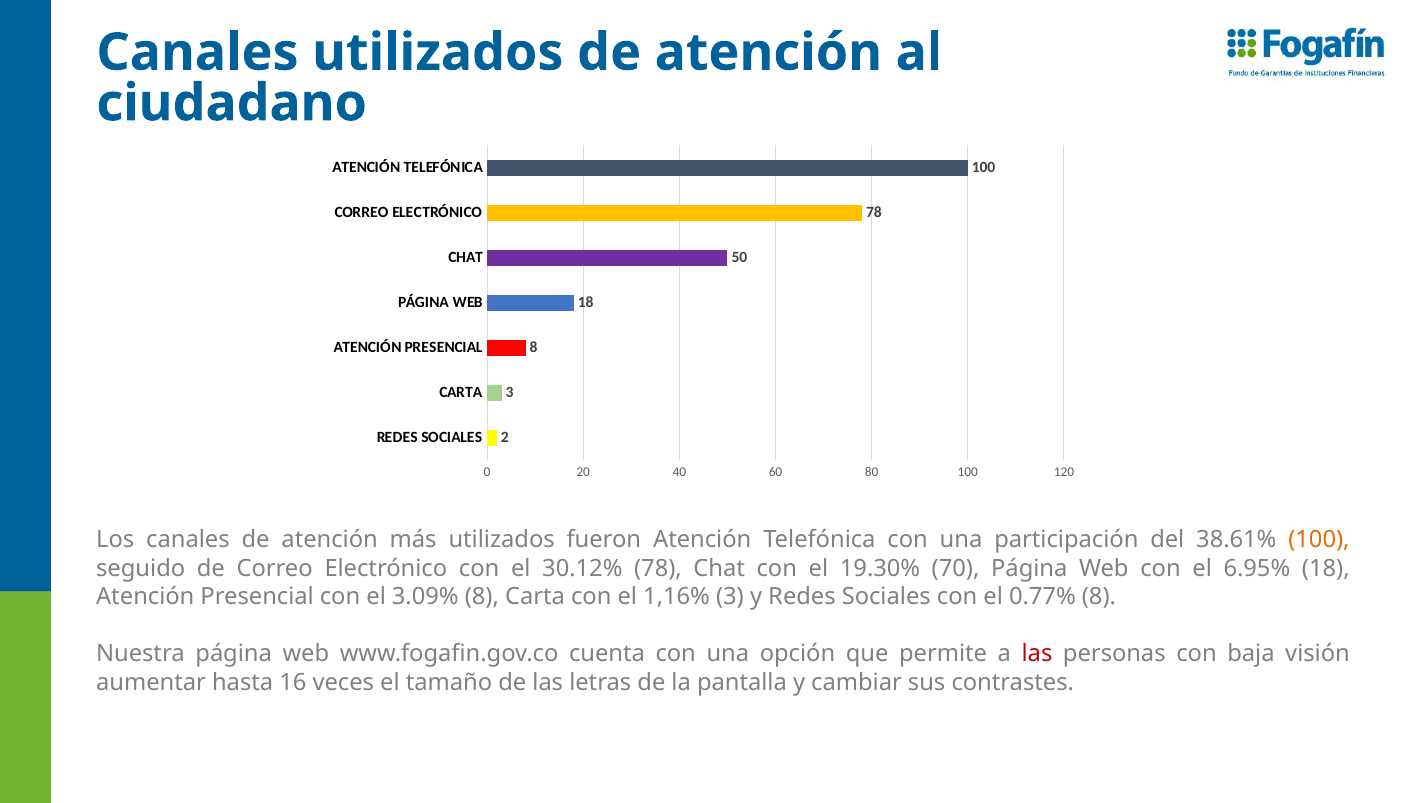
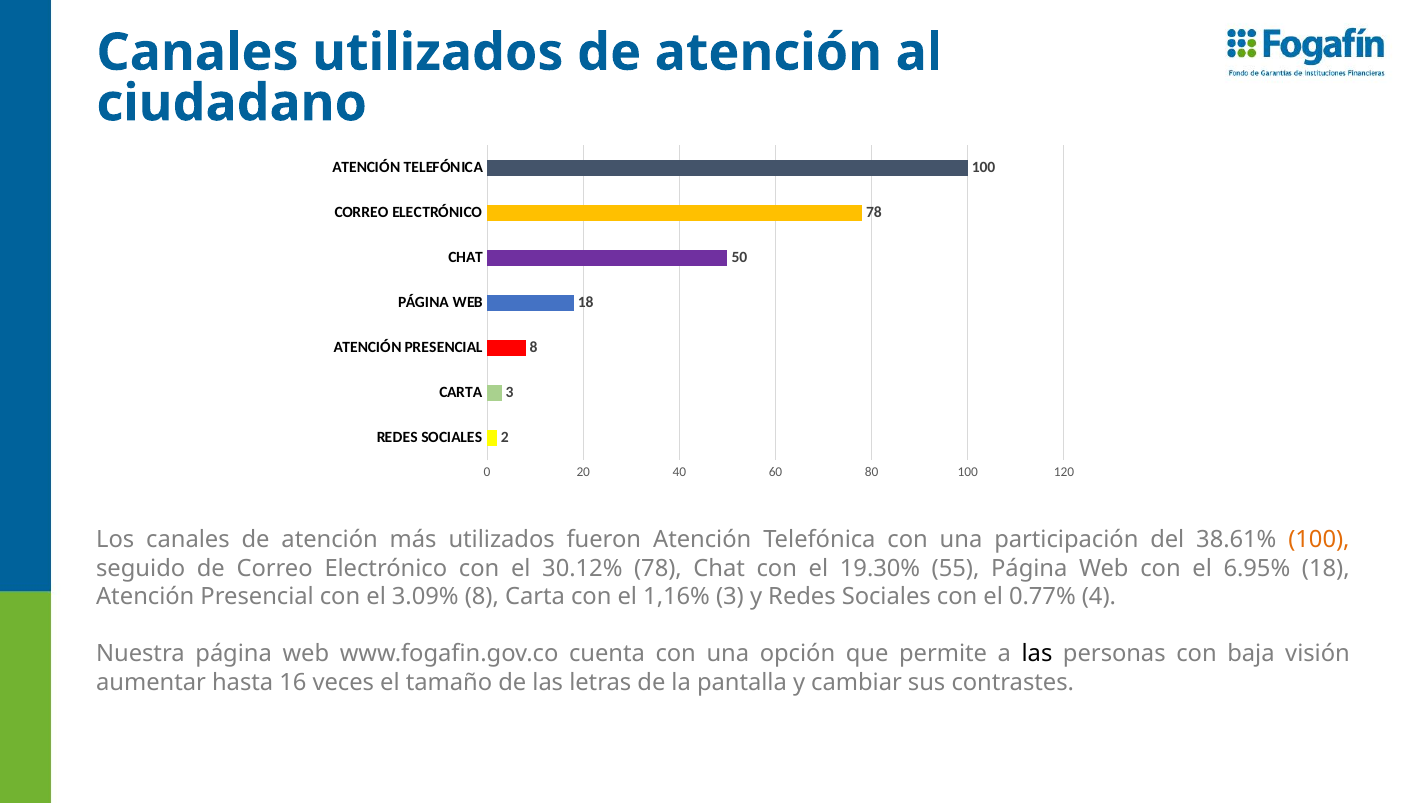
70: 70 -> 55 (956, 568)
0.77% 8: 8 -> 4 (1099, 597)
las colour: red -> black (1037, 654)
